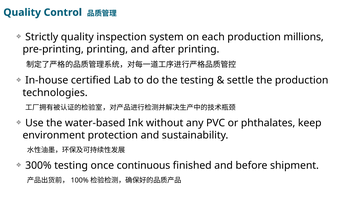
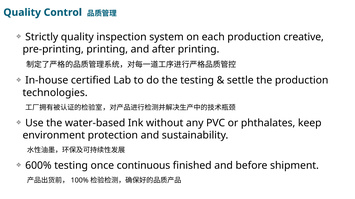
millions: millions -> creative (304, 37)
300%: 300% -> 600% (38, 166)
